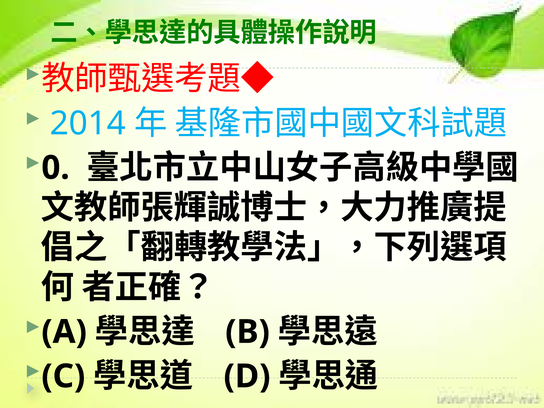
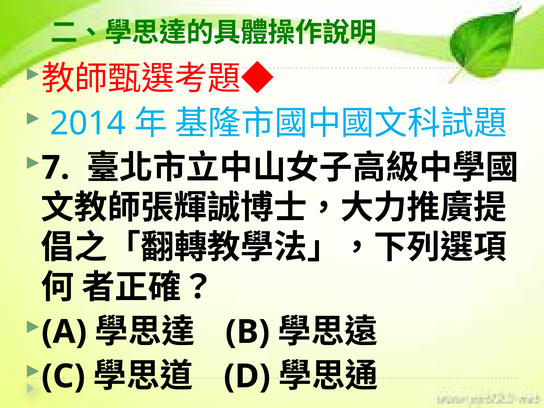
0: 0 -> 7 (56, 168)
